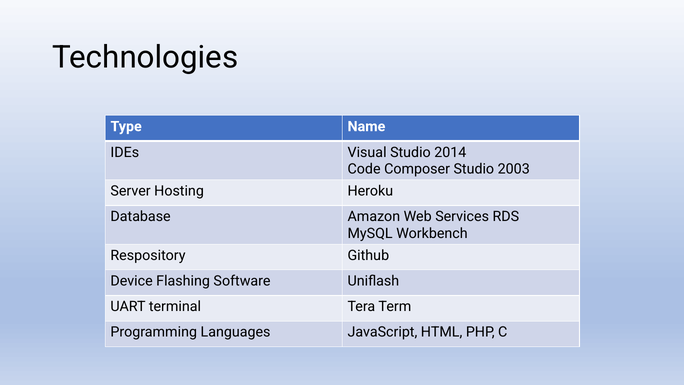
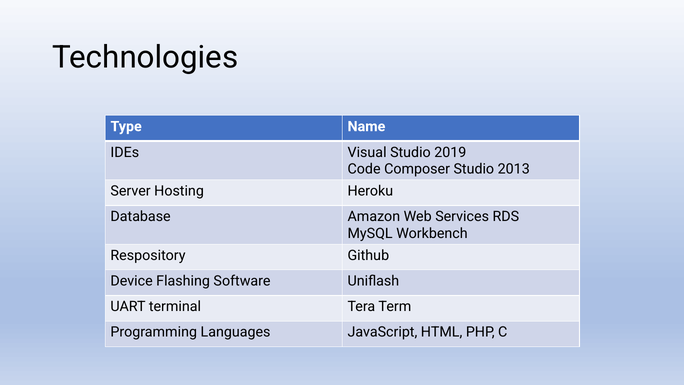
2014: 2014 -> 2019 (450, 152)
2003: 2003 -> 2013 (514, 169)
